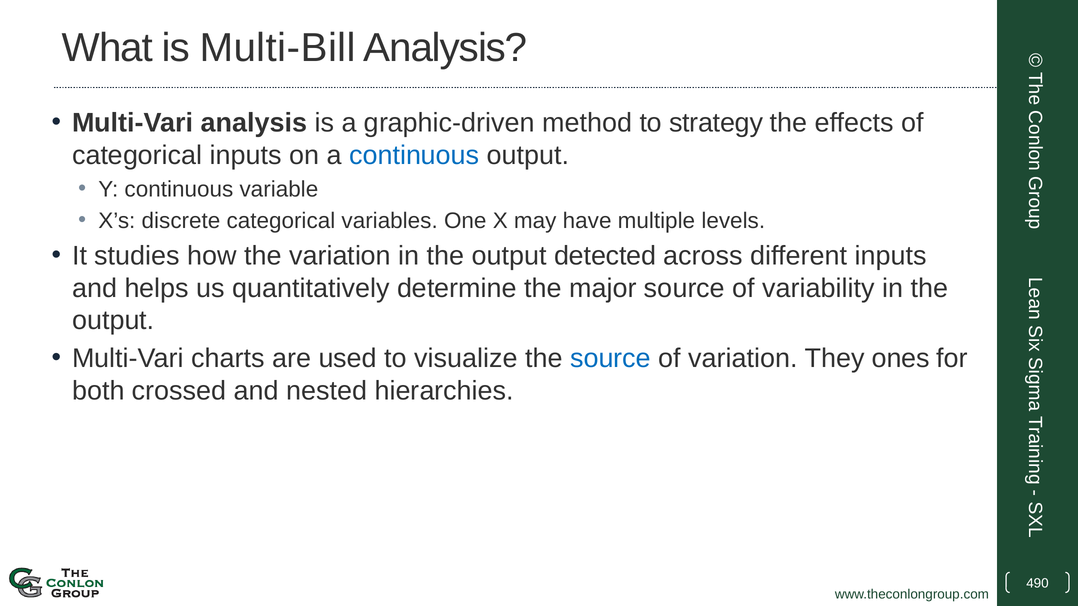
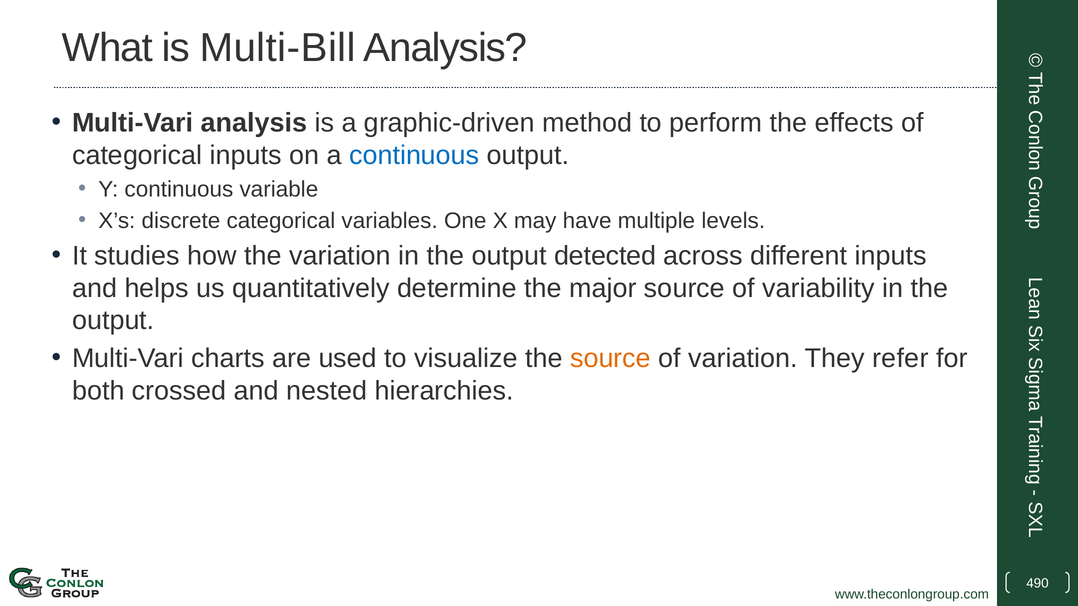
strategy: strategy -> perform (716, 123)
source colour: blue -> orange (610, 359)
ones: ones -> refer (900, 359)
